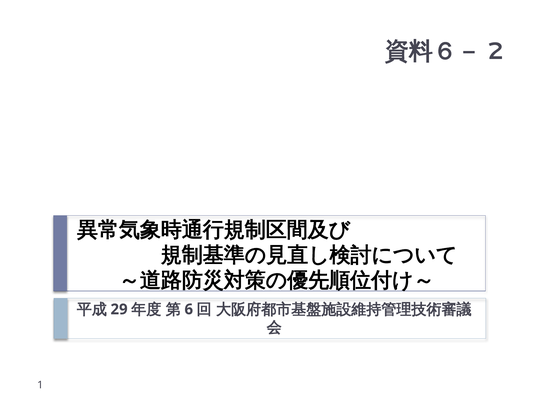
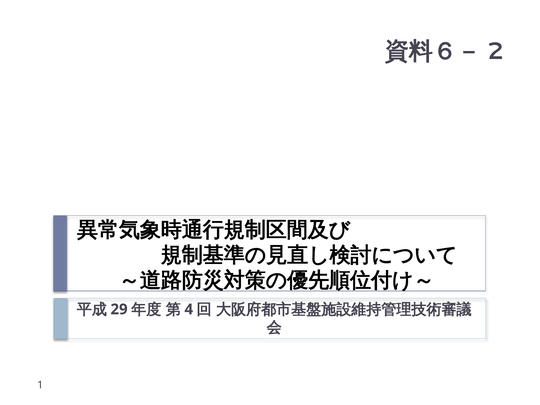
6: 6 -> 4 (189, 309)
